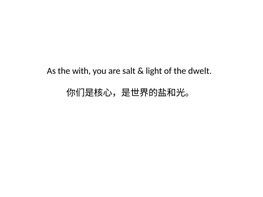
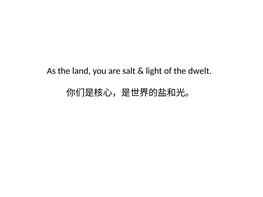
with: with -> land (81, 71)
